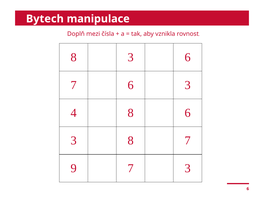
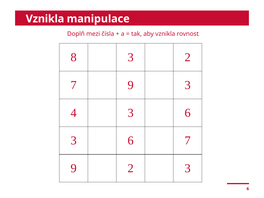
Bytech: Bytech -> Vznikla (45, 19)
3 6: 6 -> 2 (188, 57)
6: 6 -> 9 (131, 85)
4 8: 8 -> 3 (131, 113)
8: 8 -> 6 (131, 141)
9 7: 7 -> 2 (131, 168)
